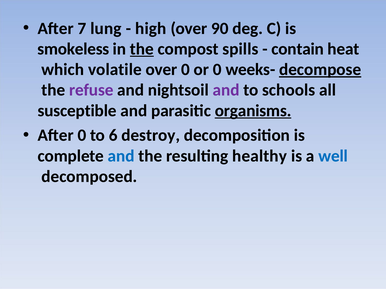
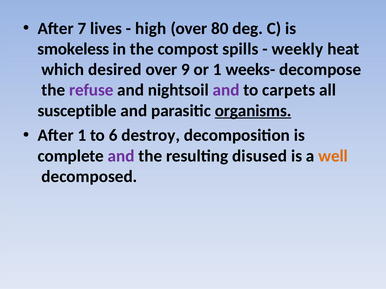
lung: lung -> lives (106, 28)
90: 90 -> 80 (220, 28)
the underline: present -> none (142, 49)
contain: contain -> weekly (297, 49)
volatile: volatile -> desired (115, 70)
over 0: 0 -> 9 (185, 70)
or 0: 0 -> 1 (217, 70)
decompose underline: present -> none (320, 70)
schools: schools -> carpets (289, 90)
After 0: 0 -> 1 (82, 136)
and colour: blue -> purple (121, 156)
healthy: healthy -> disused (260, 156)
well colour: blue -> orange (333, 156)
